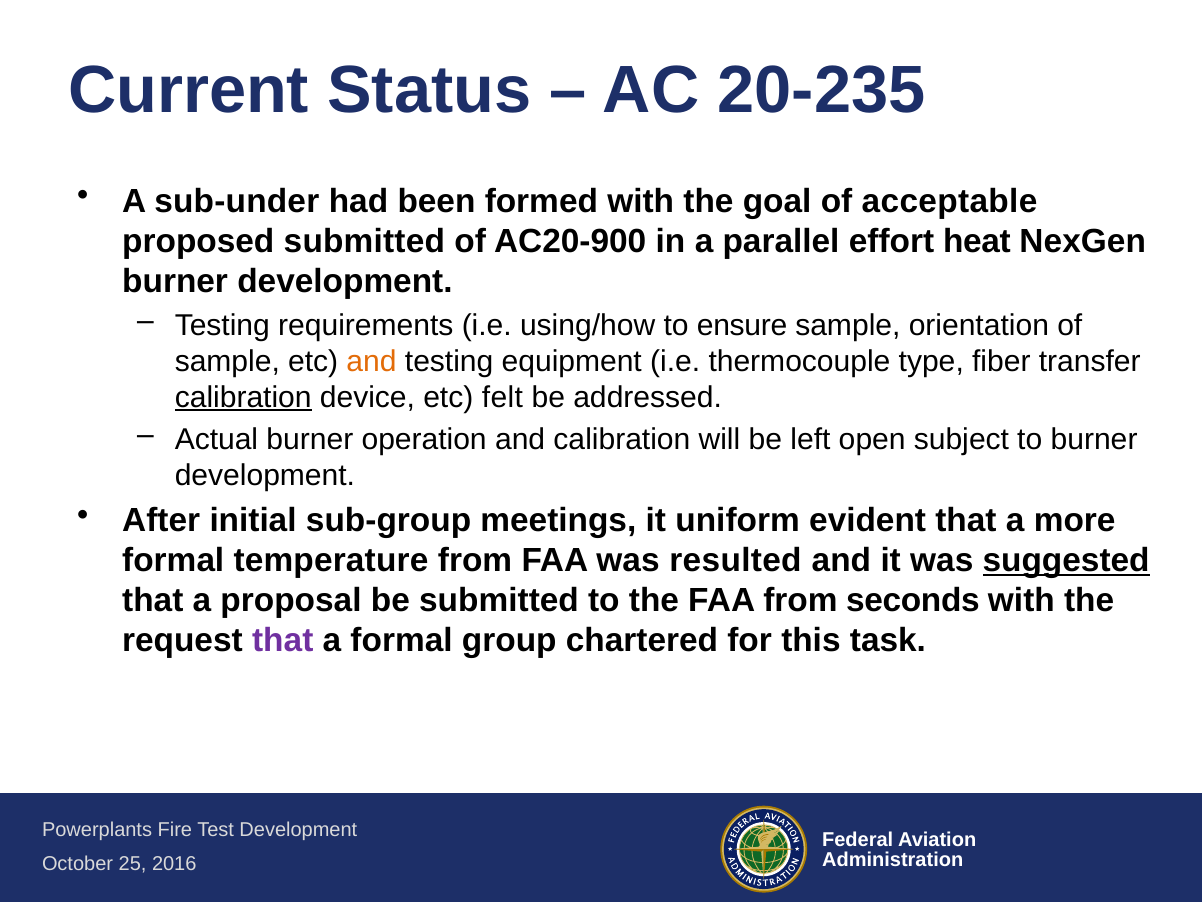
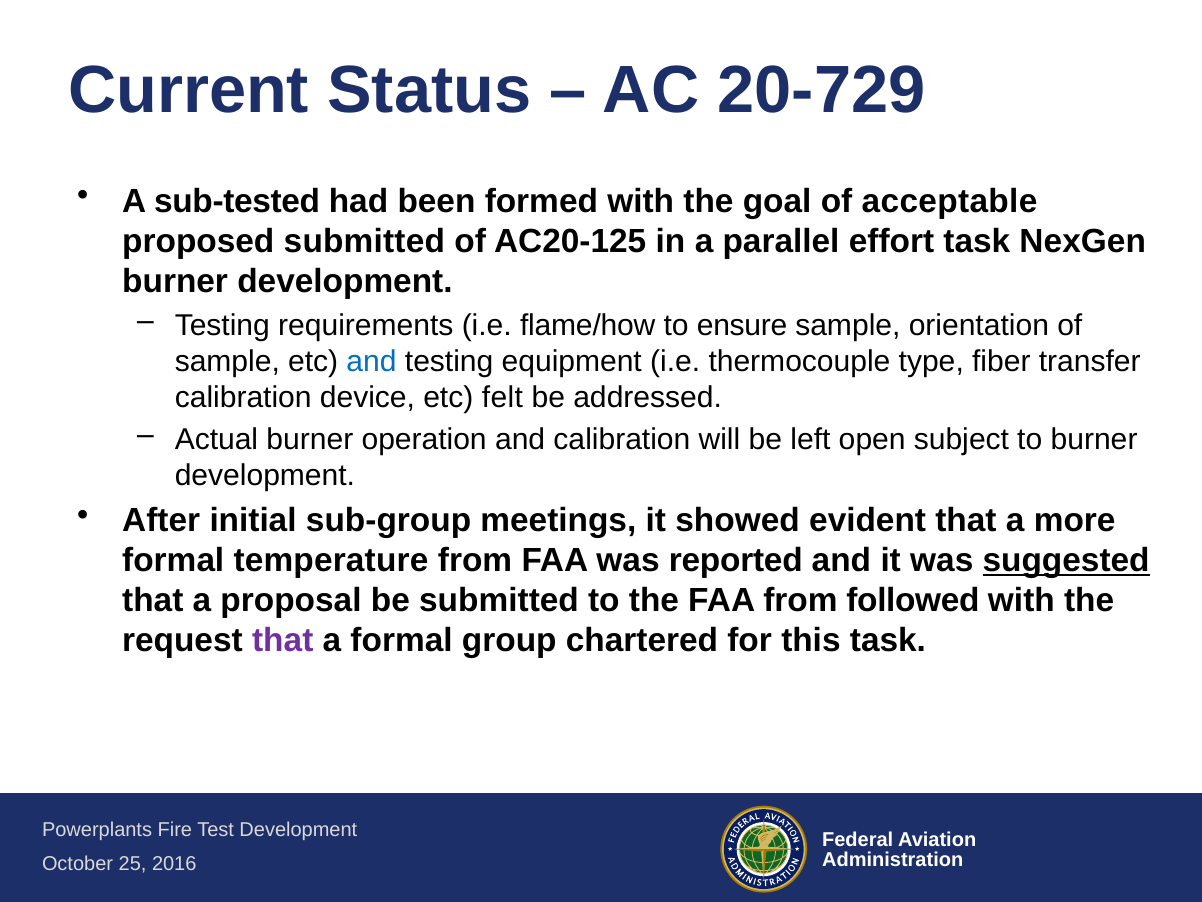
20-235: 20-235 -> 20-729 (822, 90)
sub-under: sub-under -> sub-tested (237, 201)
AC20-900: AC20-900 -> AC20-125 (570, 241)
effort heat: heat -> task (977, 241)
using/how: using/how -> flame/how (588, 325)
and colour: orange -> blue (372, 361)
calibration underline: present -> none (243, 397)
uniform: uniform -> showed (738, 520)
resulted: resulted -> reported (736, 560)
seconds: seconds -> followed (913, 600)
